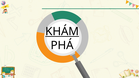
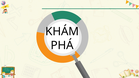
KHÁM underline: present -> none (62, 32)
